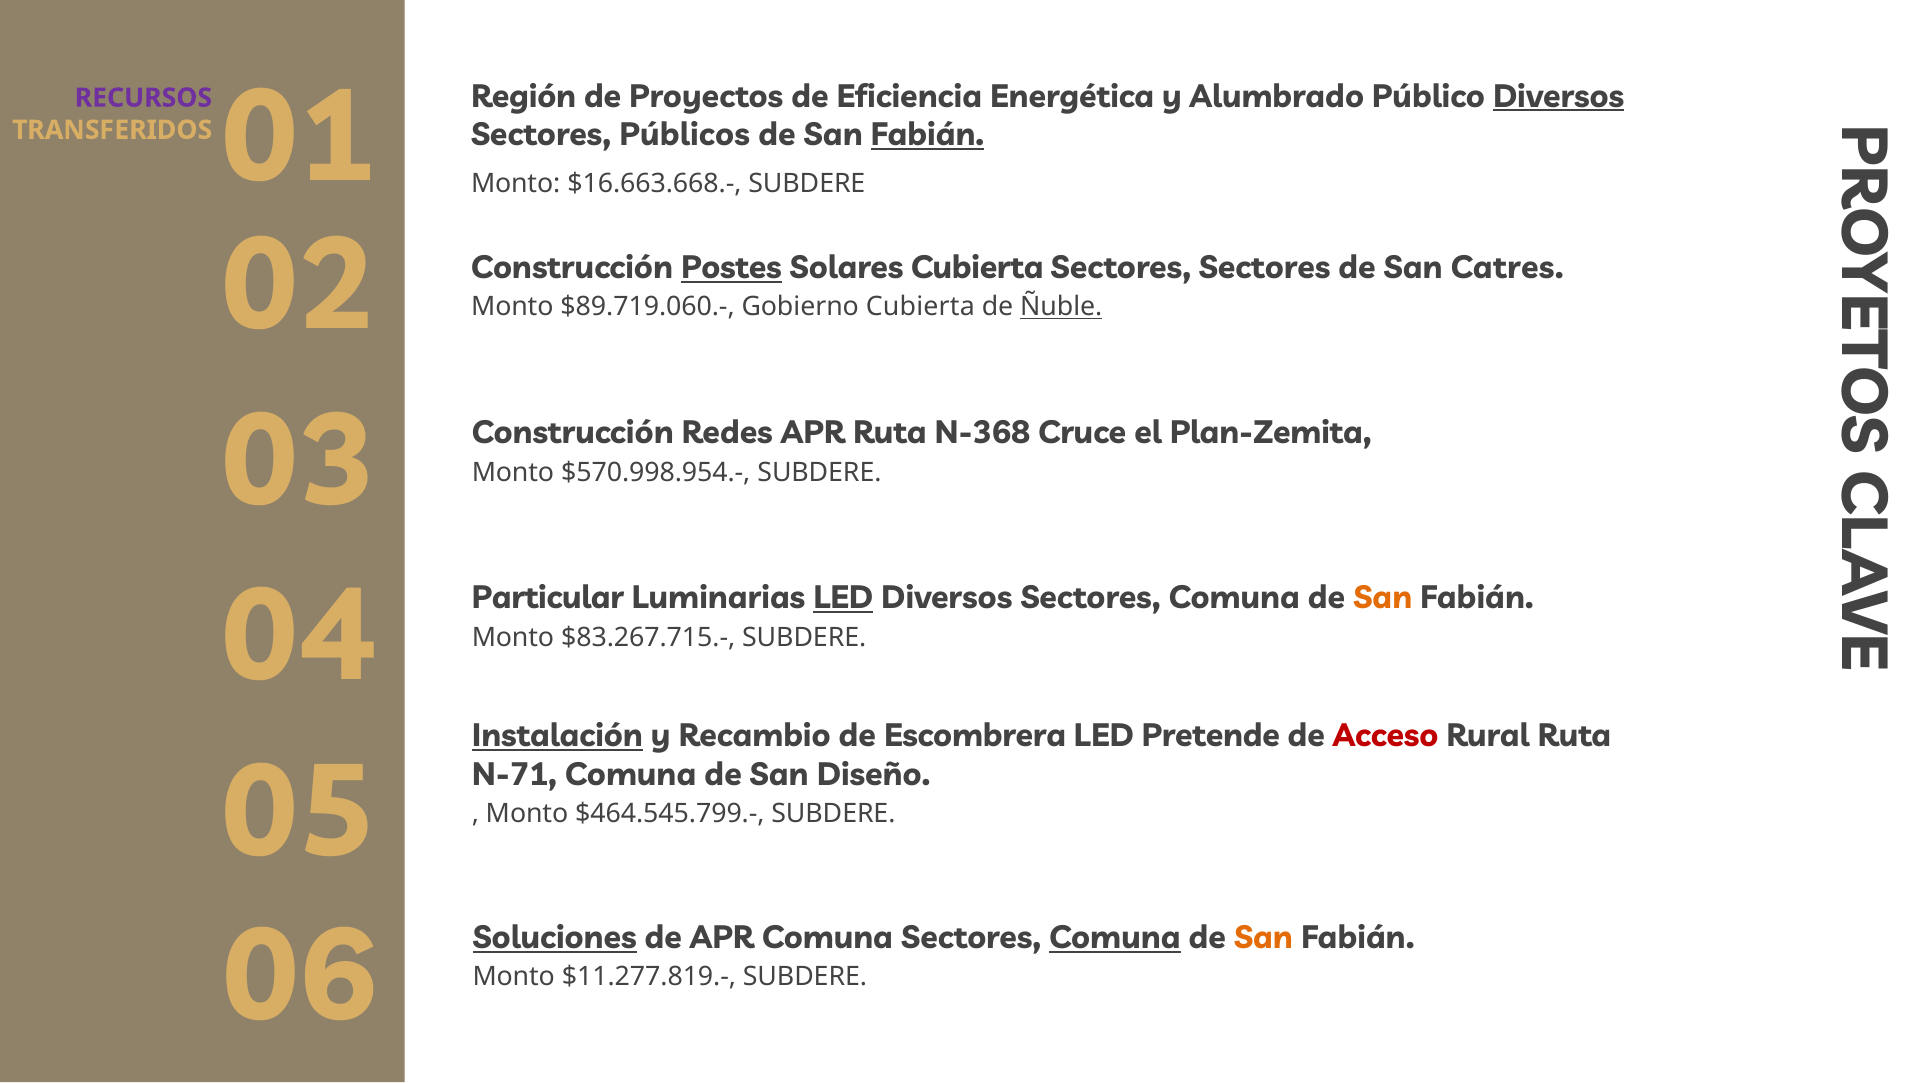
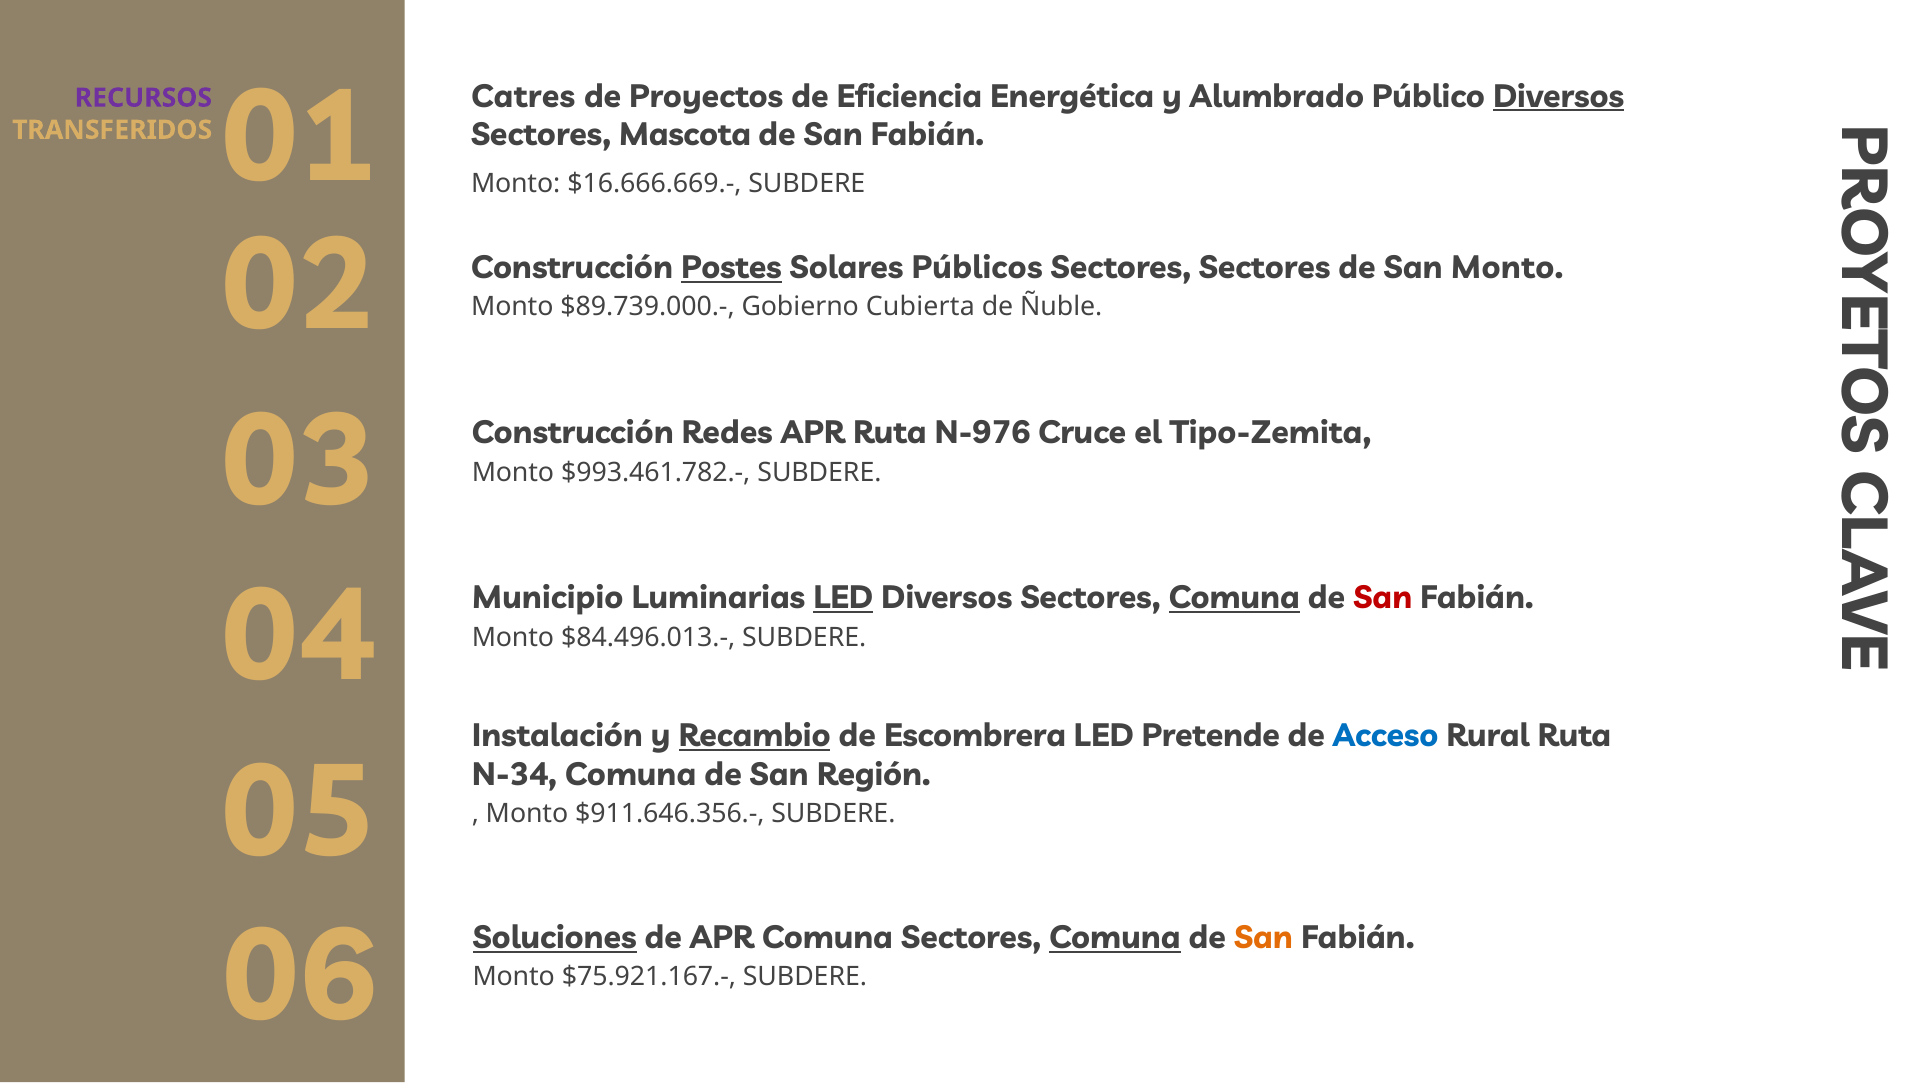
Región: Región -> Catres (523, 97)
Públicos: Públicos -> Mascota (685, 135)
Fabián underline: present -> none (927, 135)
$16.663.668.-: $16.663.668.- -> $16.666.669.- (654, 183)
Solares Cubierta: Cubierta -> Públicos (977, 268)
San Catres: Catres -> Monto (1507, 268)
$89.719.060.-: $89.719.060.- -> $89.739.000.- (648, 307)
Ñuble underline: present -> none (1061, 307)
N-368: N-368 -> N-976 (983, 433)
Plan-Zemita: Plan-Zemita -> Tipo-Zemita (1271, 433)
$570.998.954.-: $570.998.954.- -> $993.461.782.- (656, 472)
Particular: Particular -> Municipio (548, 598)
Comuna underline: none -> present (1234, 598)
San colour: orange -> red (1383, 598)
$83.267.715.-: $83.267.715.- -> $84.496.013.- (648, 637)
Instalación underline: present -> none (557, 736)
Recambio underline: none -> present (755, 736)
Acceso colour: red -> blue (1386, 736)
N-71: N-71 -> N-34 (514, 775)
Diseño: Diseño -> Región (874, 775)
$464.545.799.-: $464.545.799.- -> $911.646.356.- (670, 813)
$11.277.819.-: $11.277.819.- -> $75.921.167.- (649, 977)
